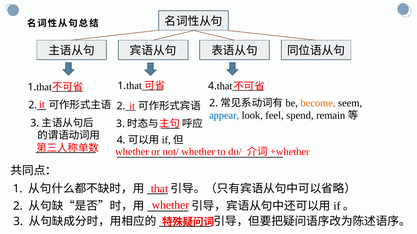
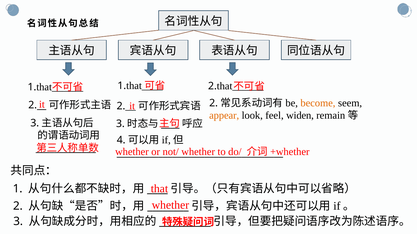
4: 4 -> 2 (212, 86)
appear colour: blue -> orange (224, 116)
spend: spend -> widen (300, 116)
